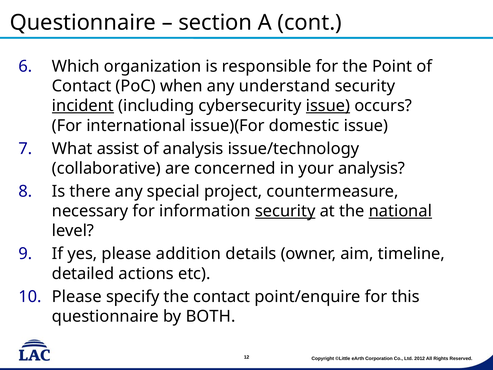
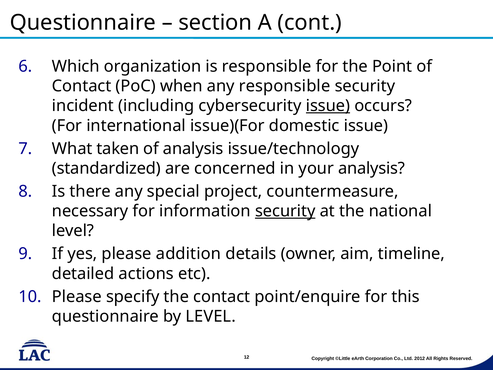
any understand: understand -> responsible (285, 86)
incident underline: present -> none (83, 106)
assist: assist -> taken (118, 149)
collaborative: collaborative -> standardized (106, 168)
national underline: present -> none (400, 211)
by BOTH: BOTH -> LEVEL (211, 316)
